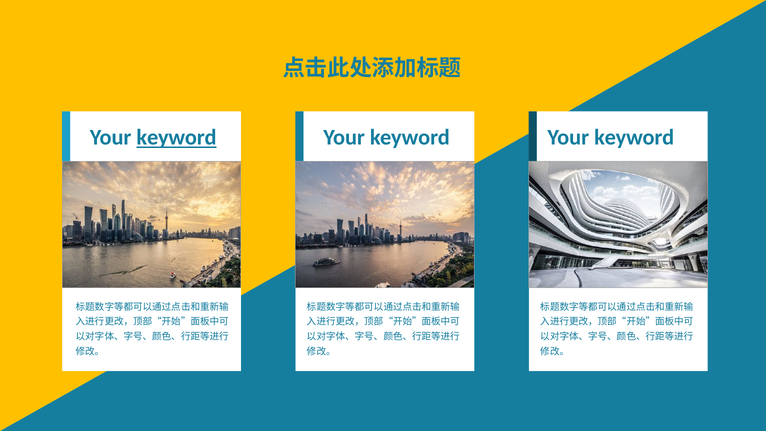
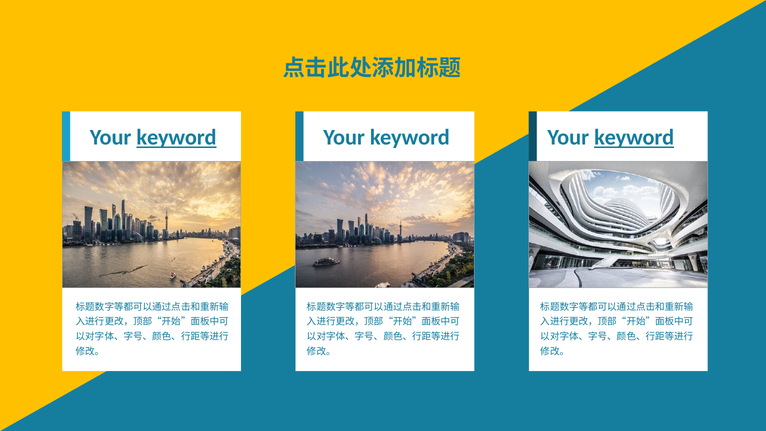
keyword underline: none -> present (634, 138)
